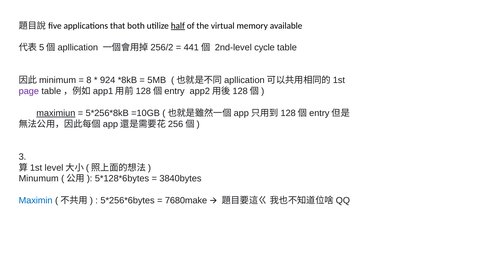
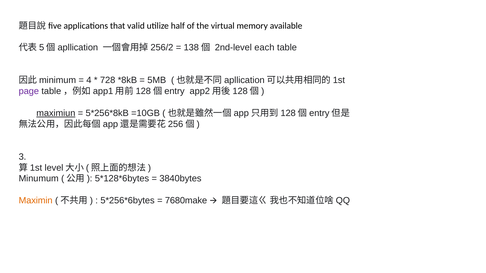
both: both -> valid (136, 26)
half underline: present -> none (178, 26)
441: 441 -> 138 (191, 48)
cycle: cycle -> each (264, 48)
8: 8 -> 4 (89, 80)
924: 924 -> 728 (108, 80)
Maximin colour: blue -> orange (36, 201)
